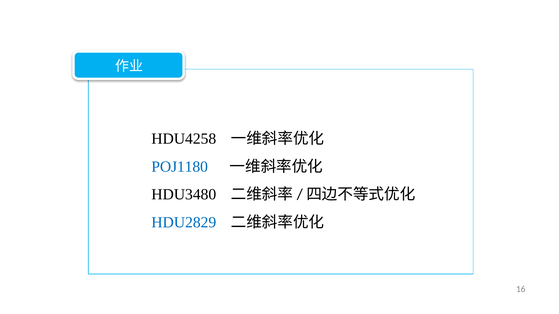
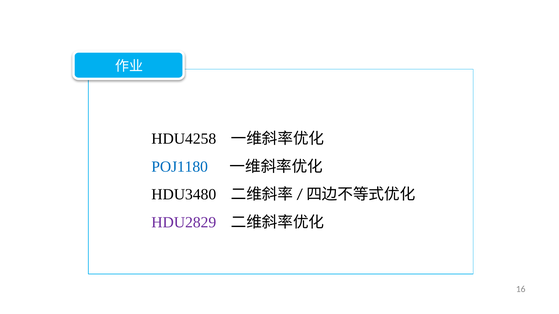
HDU2829 colour: blue -> purple (184, 223)
